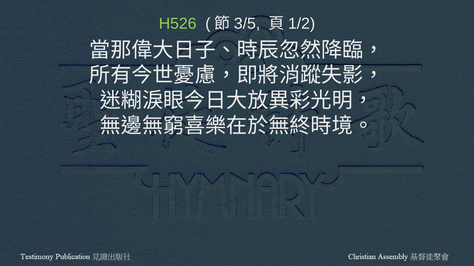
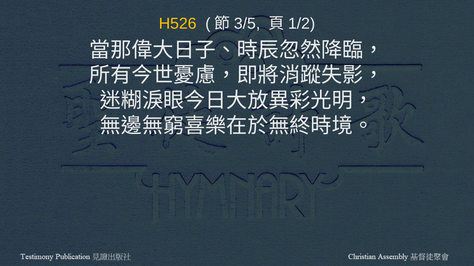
H526 colour: light green -> yellow (178, 24)
